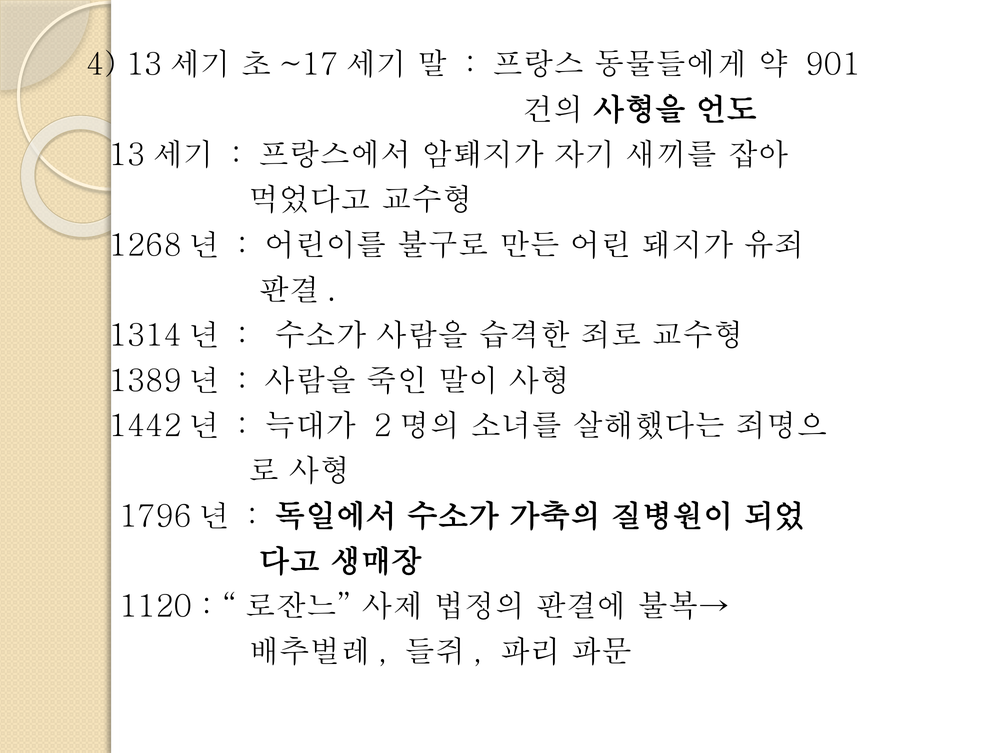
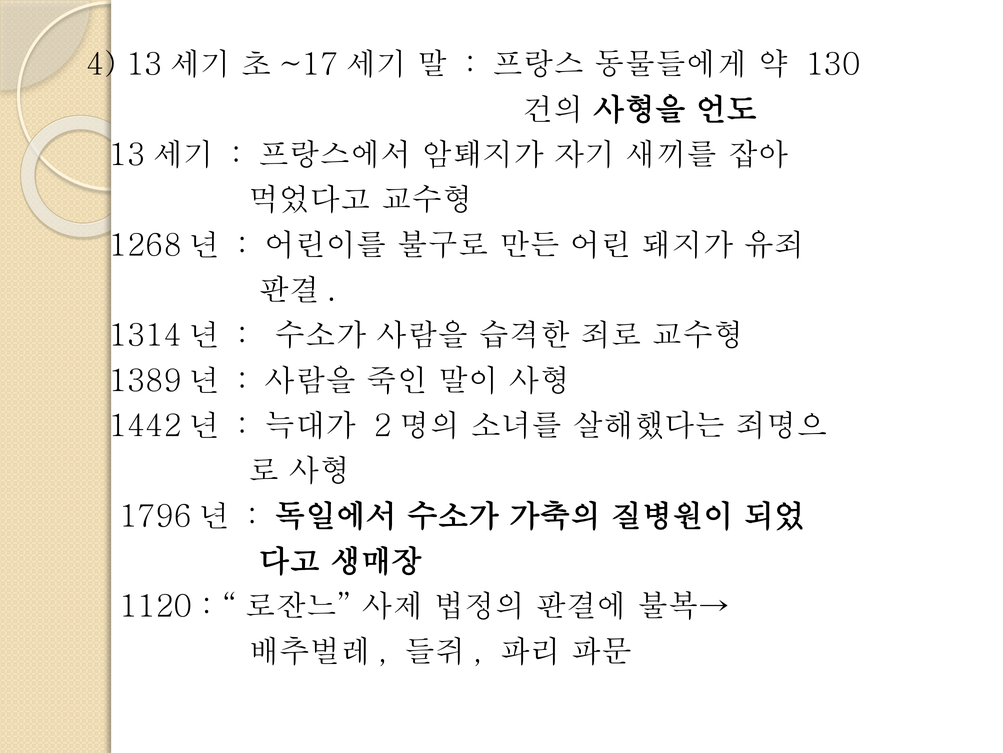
901: 901 -> 130 (833, 65)
